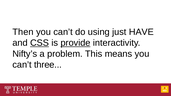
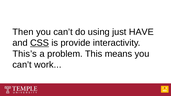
provide underline: present -> none (75, 43)
Nifty’s: Nifty’s -> This’s (25, 54)
three: three -> work (48, 65)
